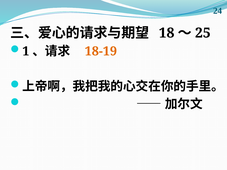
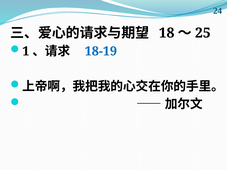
18-19 colour: orange -> blue (101, 51)
